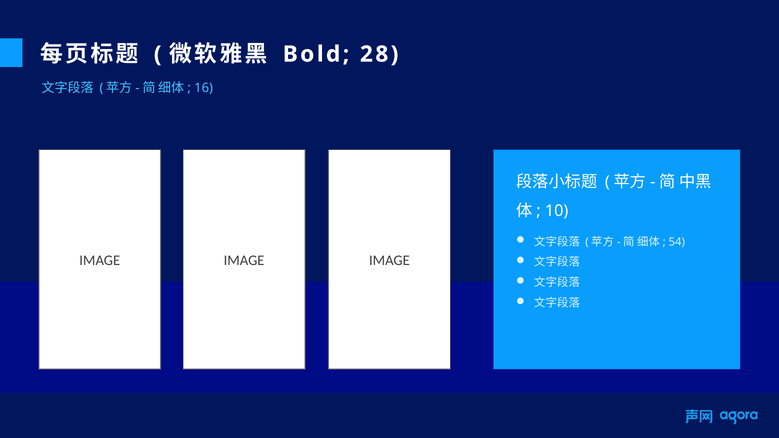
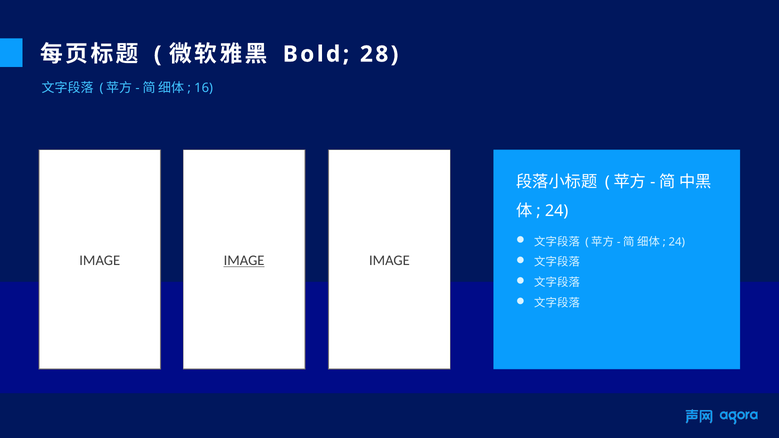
10: 10 -> 24 (557, 211)
54: 54 -> 24 (677, 242)
IMAGE underline: none -> present (244, 261)
